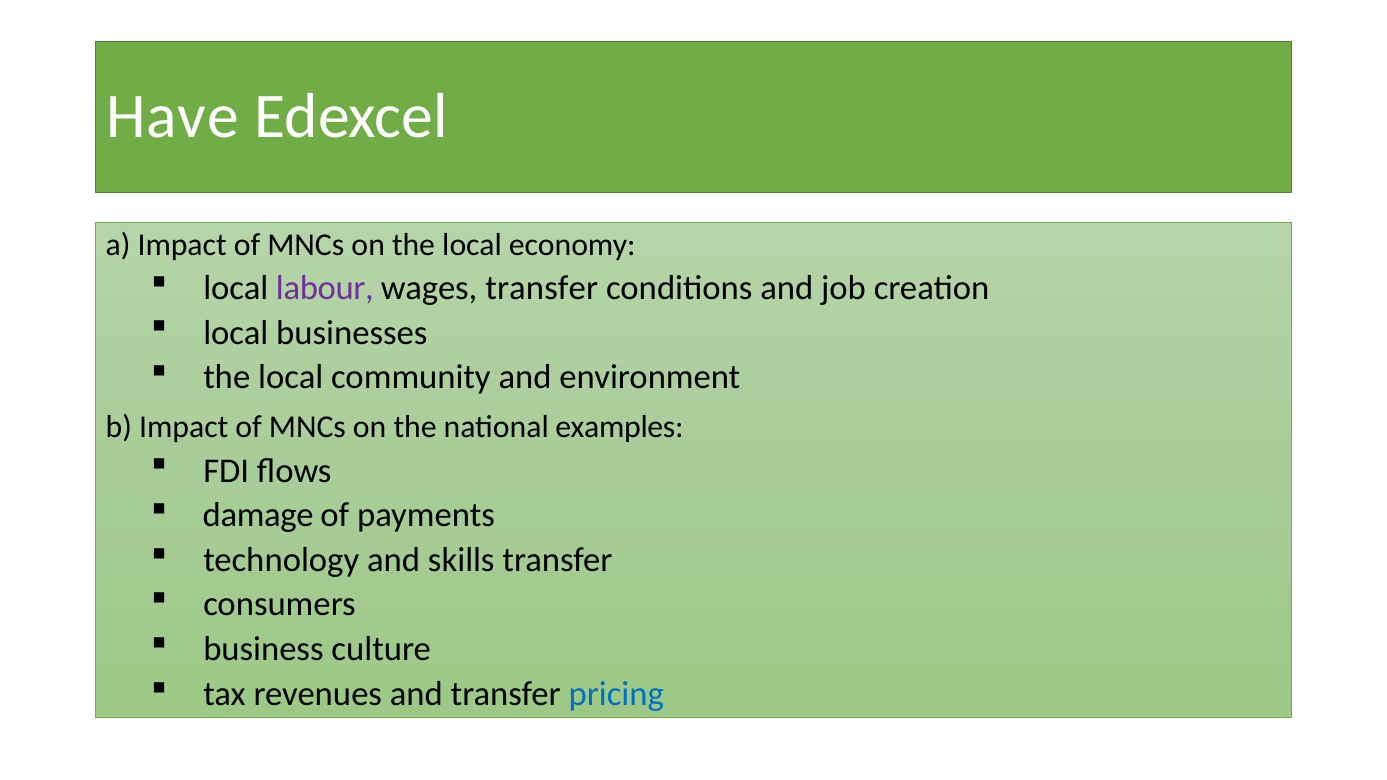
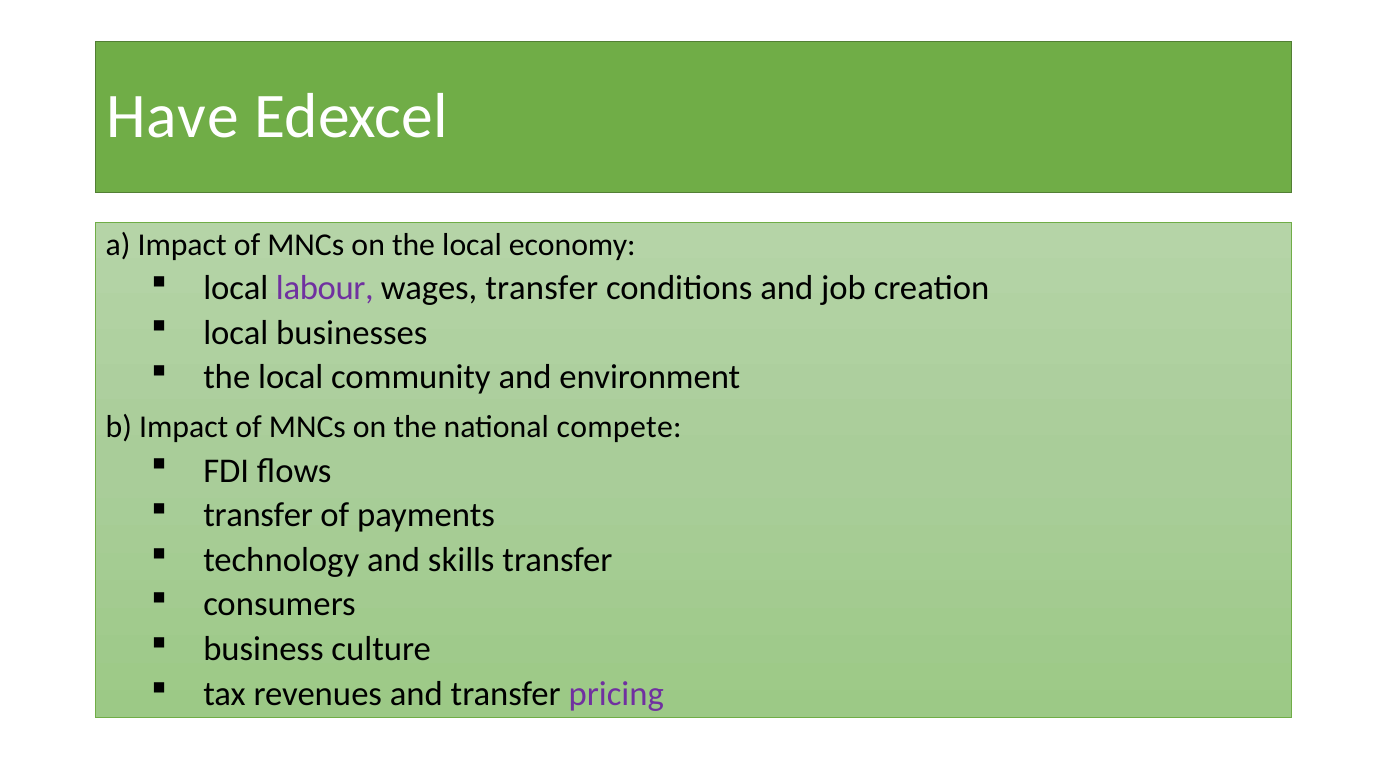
examples: examples -> compete (619, 428)
damage: damage -> transfer (258, 515)
pricing colour: blue -> purple (616, 694)
